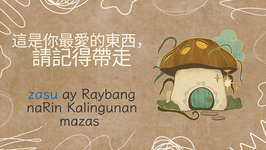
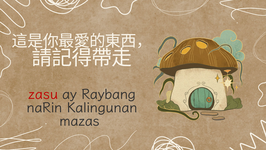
zasu colour: blue -> red (43, 94)
